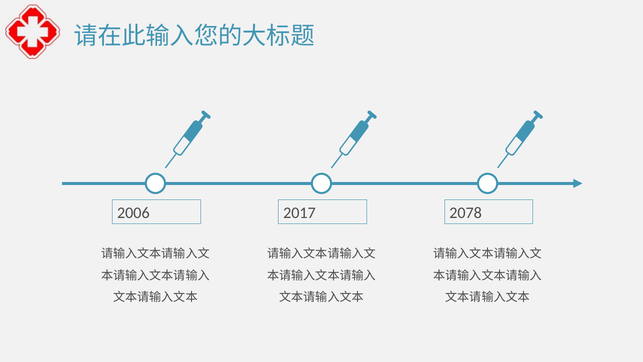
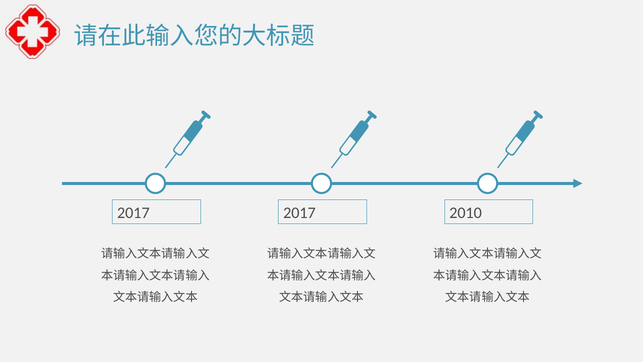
2006: 2006 -> 2017 (133, 213)
2078: 2078 -> 2010 (466, 213)
